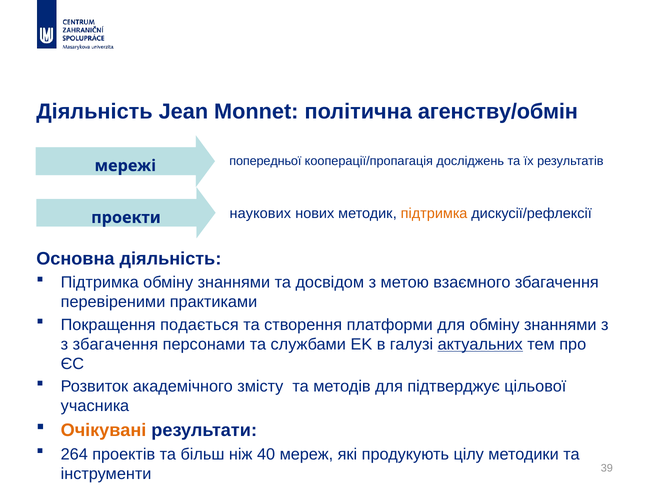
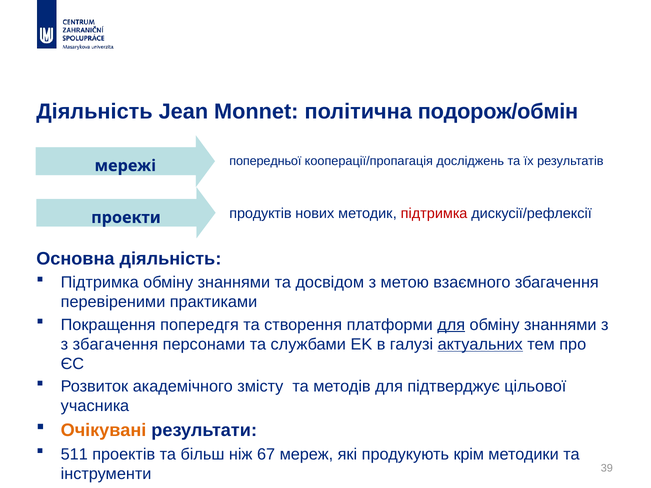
агенству/обмін: агенству/обмін -> подорож/обмін (498, 111)
наукових: наукових -> продуктів (260, 214)
підтримка colour: orange -> red (434, 214)
подається: подається -> попередгя (199, 325)
для underline: none -> present (451, 325)
264: 264 -> 511 (74, 454)
40: 40 -> 67 (266, 454)
цілу: цілу -> крім (469, 454)
